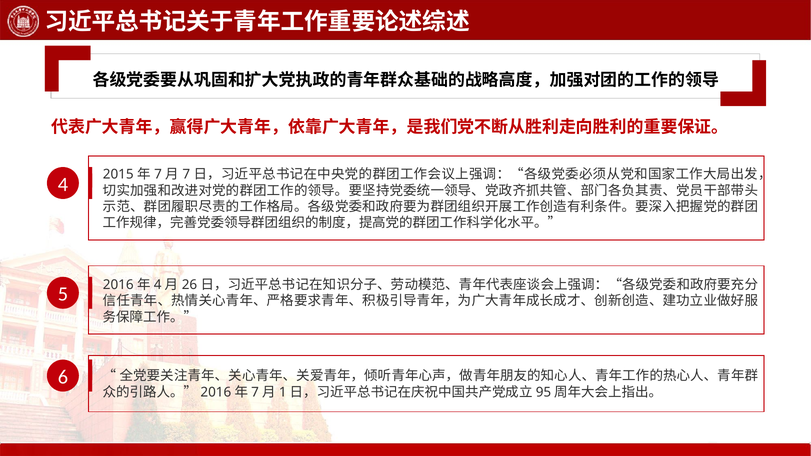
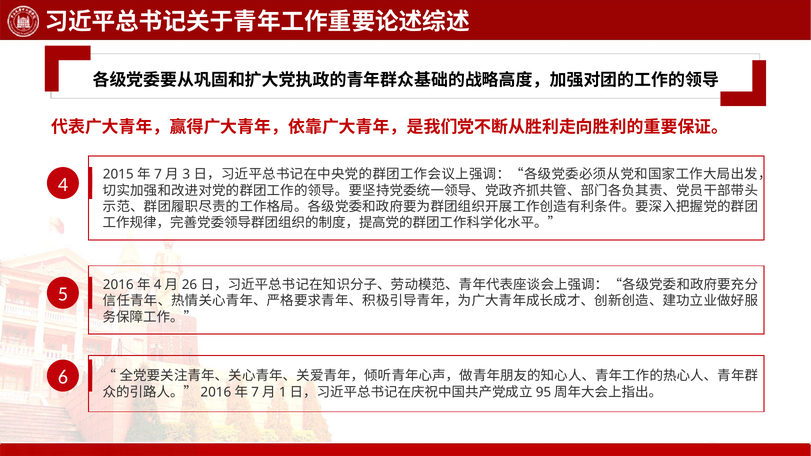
7: 7 -> 3 (186, 174)
